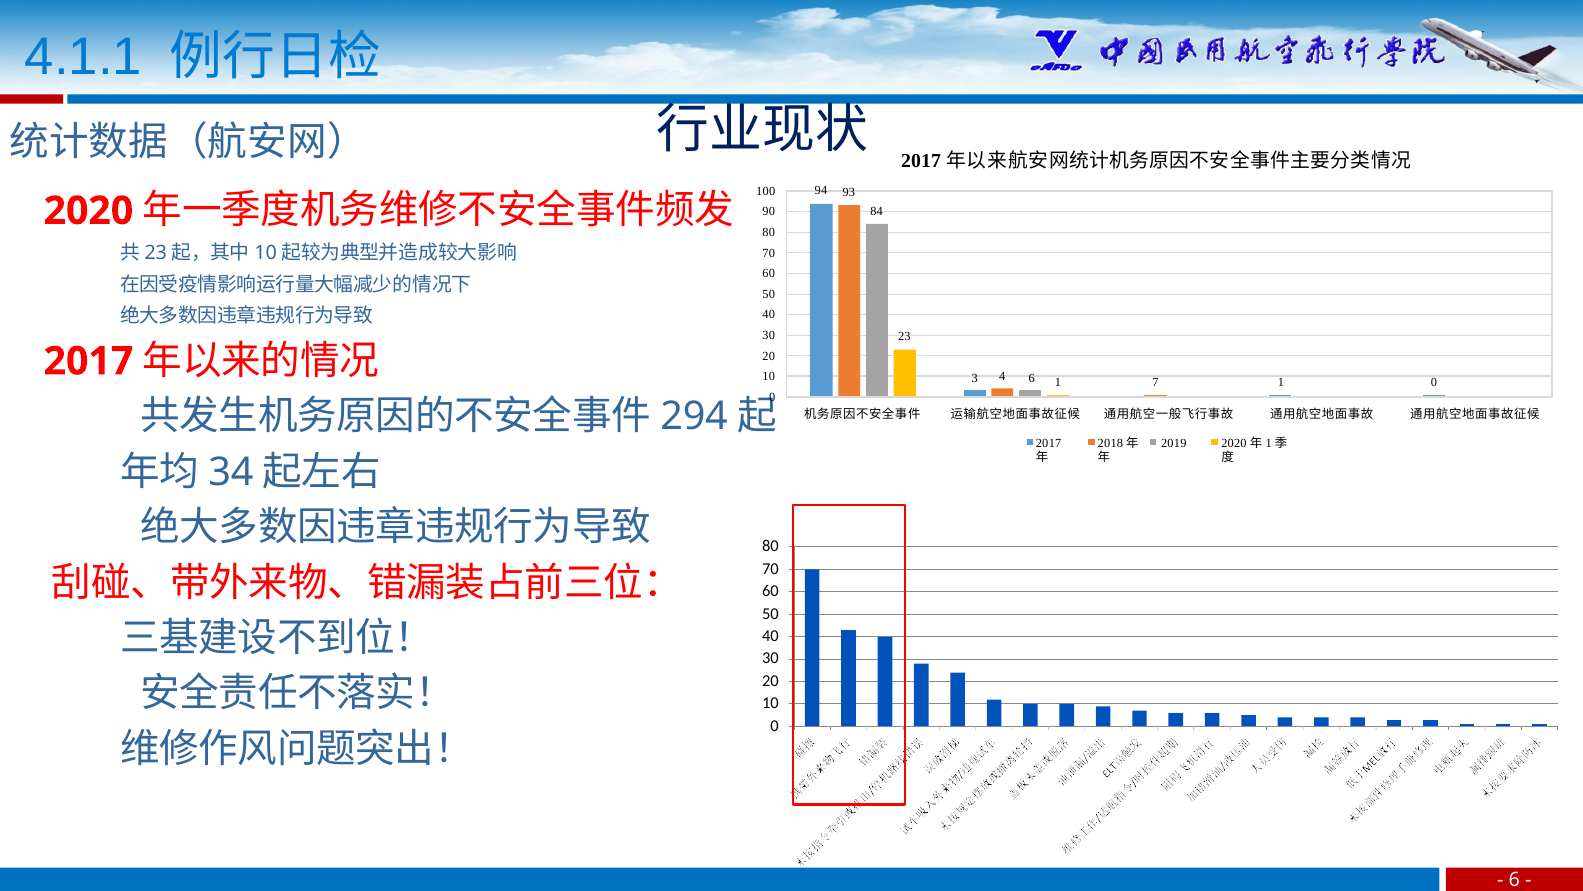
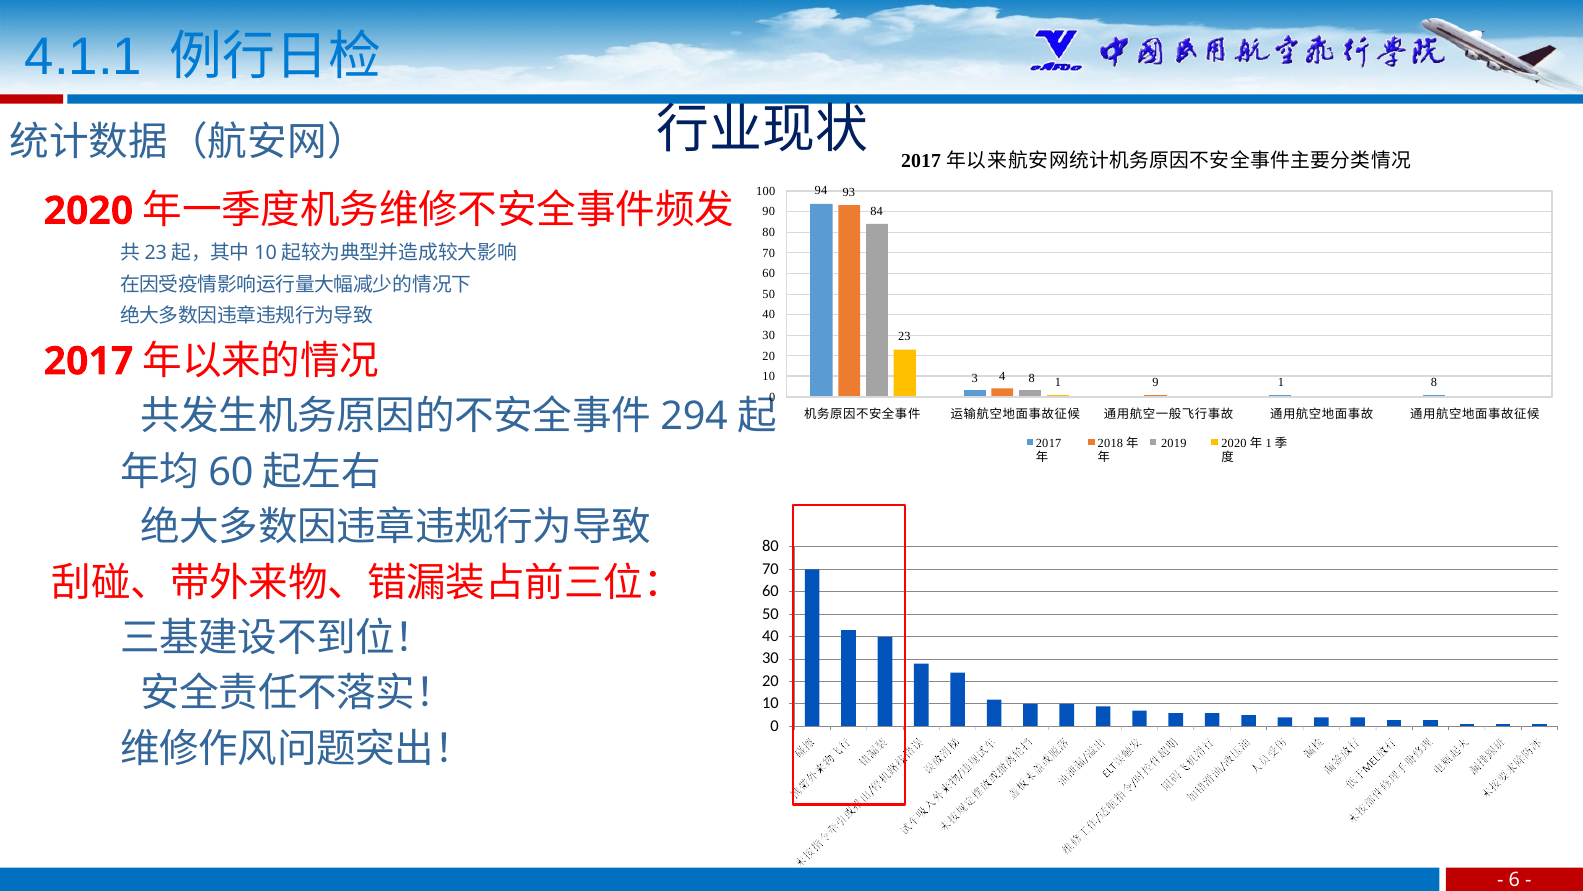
7: 7 -> 9 (1156, 382)
3 6: 6 -> 8 (1032, 378)
1 0: 0 -> 8 (1434, 382)
34: 34 -> 60 (231, 472)
